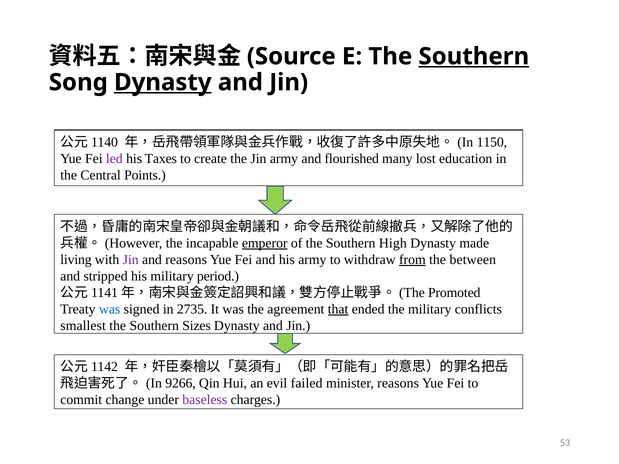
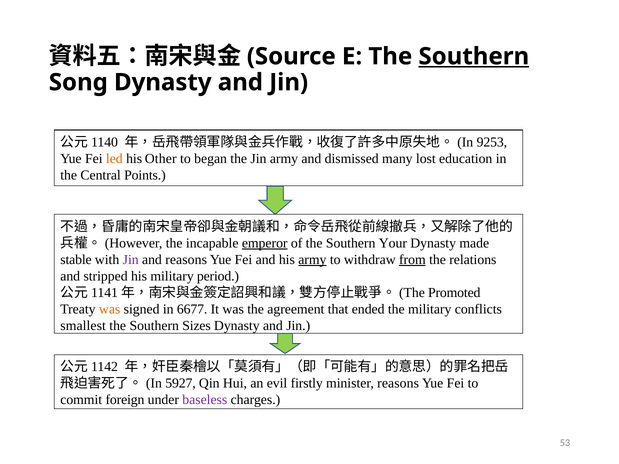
Dynasty underline: present -> none (163, 82)
1150: 1150 -> 9253 (492, 142)
led colour: purple -> orange (114, 159)
Taxes: Taxes -> Other (161, 159)
create: create -> began (211, 159)
flourished: flourished -> dismissed (352, 159)
High: High -> Your (393, 243)
living: living -> stable (76, 260)
army underline: none -> present (312, 260)
between: between -> relations (473, 260)
was colour: blue -> orange (110, 309)
2735: 2735 -> 6677 (192, 309)
that underline: present -> none (338, 309)
9266: 9266 -> 5927 (181, 384)
failed: failed -> firstly (307, 384)
change: change -> foreign (125, 400)
